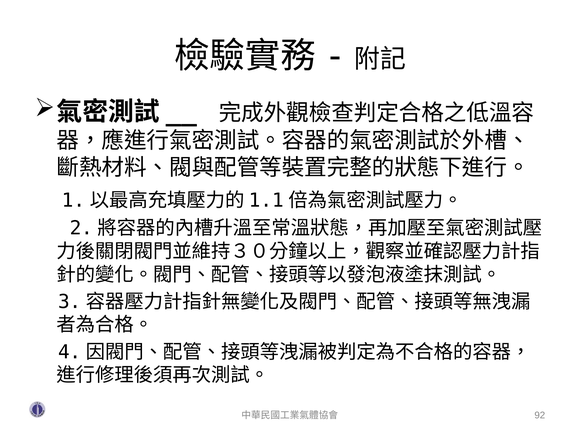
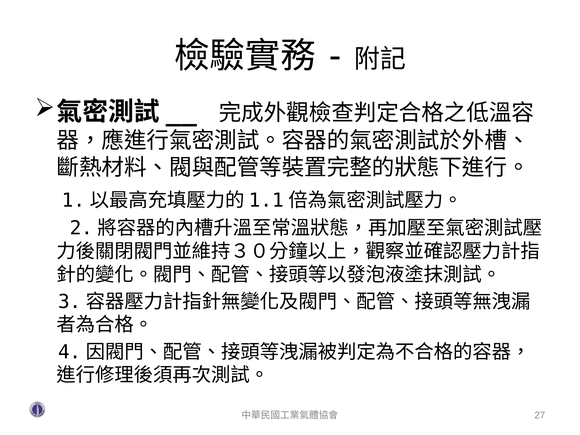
92: 92 -> 27 (540, 415)
